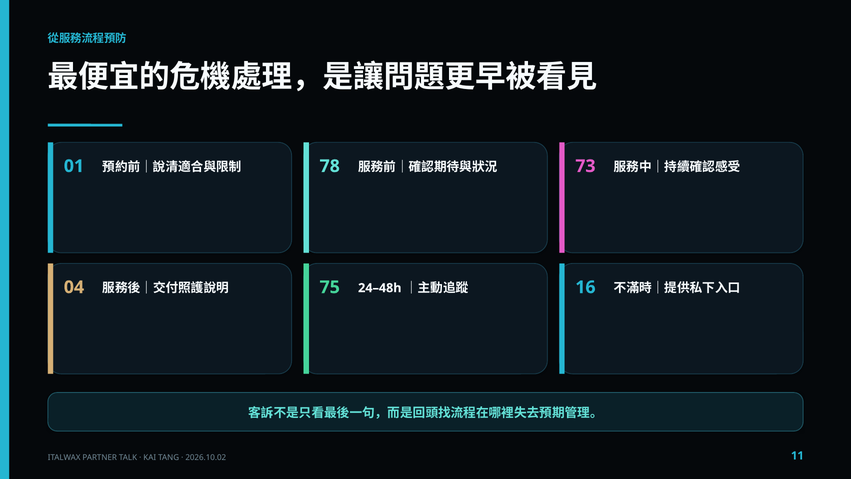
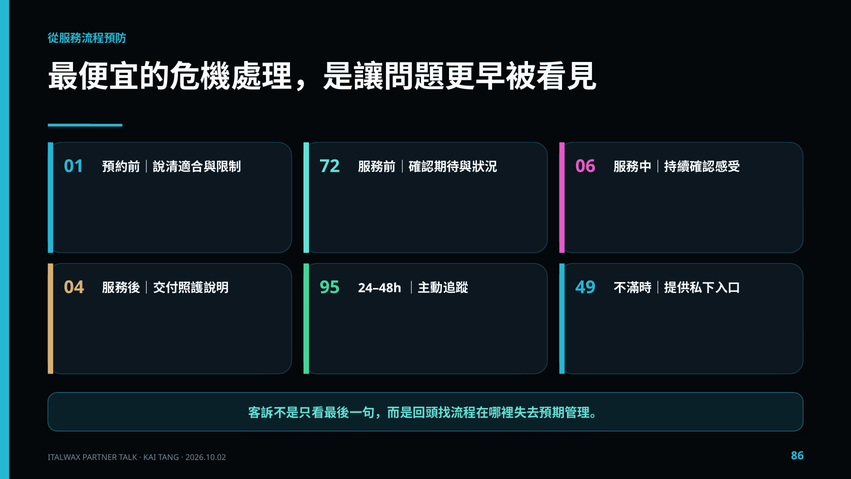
78: 78 -> 72 (330, 166)
73: 73 -> 06 (585, 166)
75: 75 -> 95 (330, 287)
16: 16 -> 49 (585, 287)
11: 11 -> 86 (797, 455)
